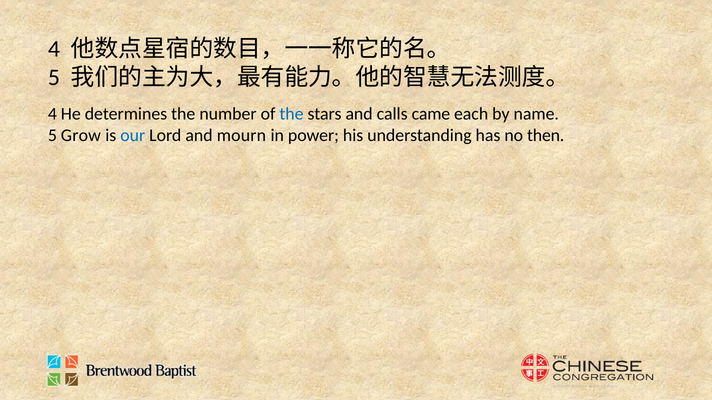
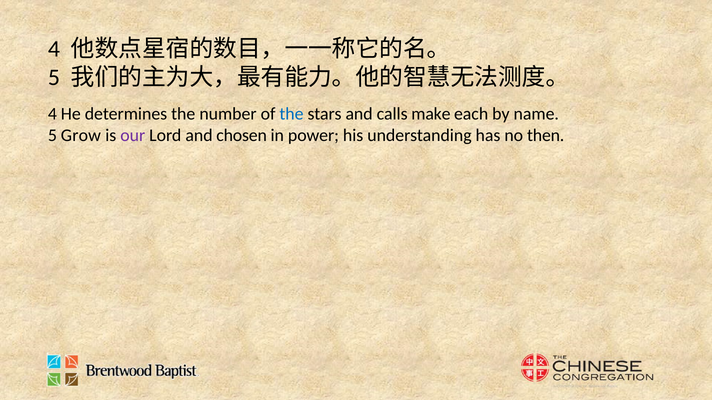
came: came -> make (431, 114)
our colour: blue -> purple (133, 135)
mourn: mourn -> chosen (242, 135)
